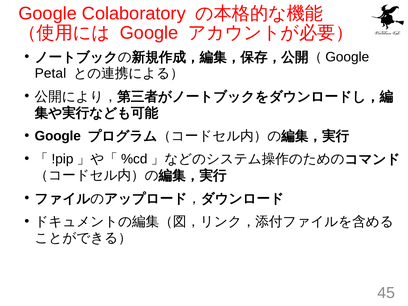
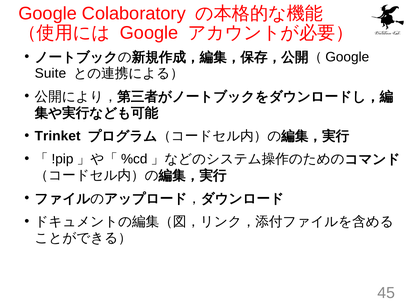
Petal: Petal -> Suite (50, 73)
Google: Google -> Trinket (58, 136)
